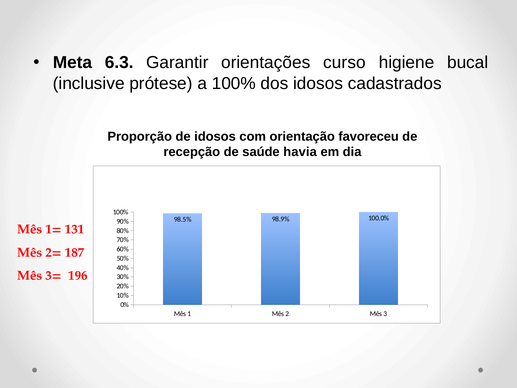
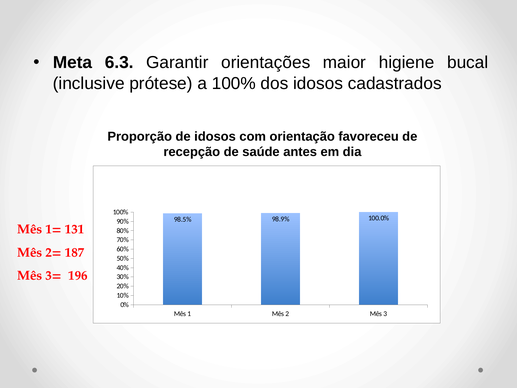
curso: curso -> maior (345, 63)
havia: havia -> antes (300, 152)
